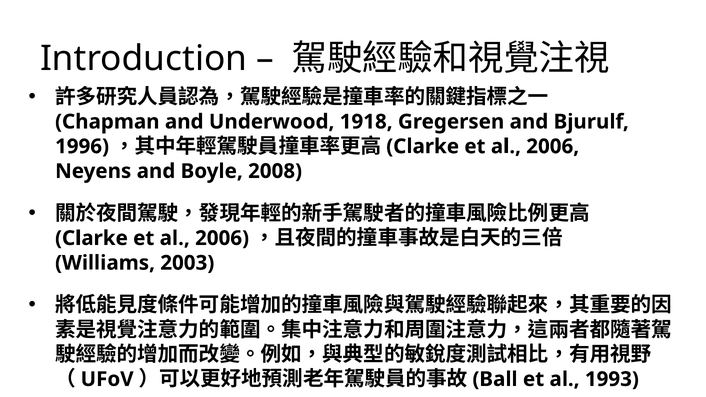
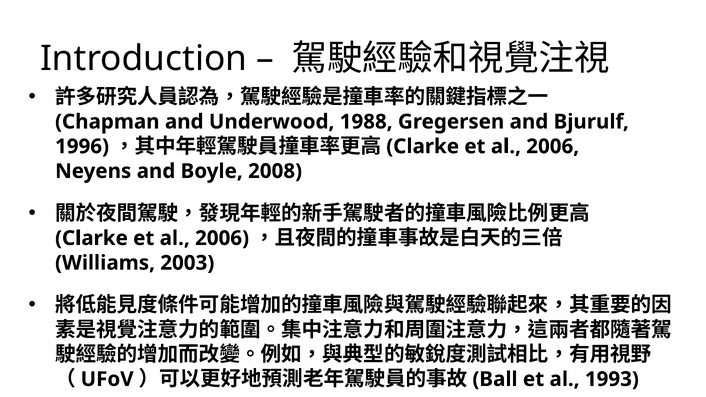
1918: 1918 -> 1988 (366, 122)
